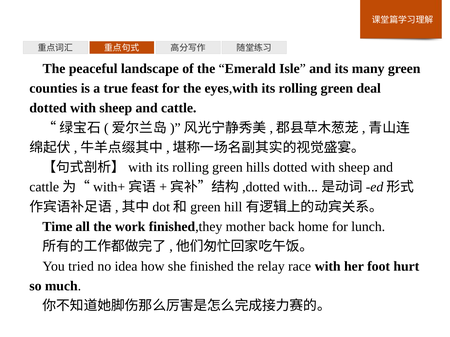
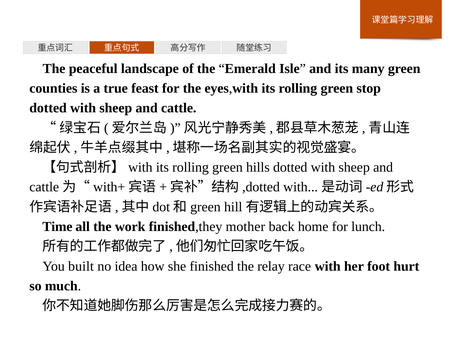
deal: deal -> stop (369, 88)
tried: tried -> built (81, 267)
